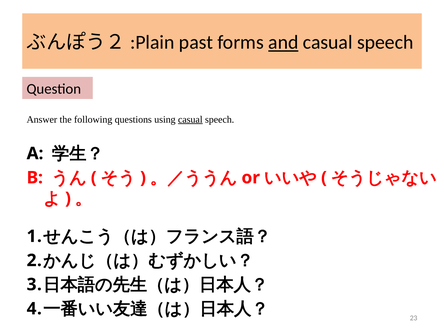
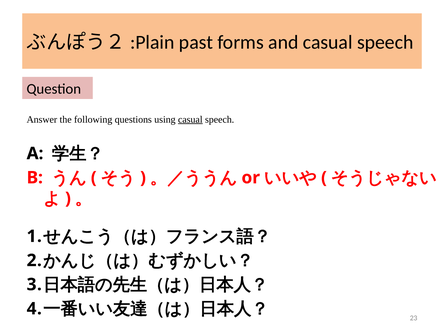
and underline: present -> none (283, 42)
